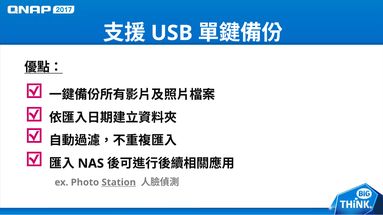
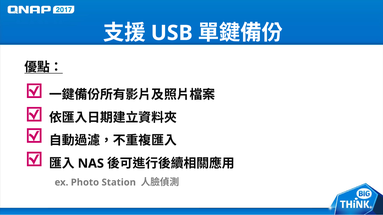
Station underline: present -> none (119, 183)
